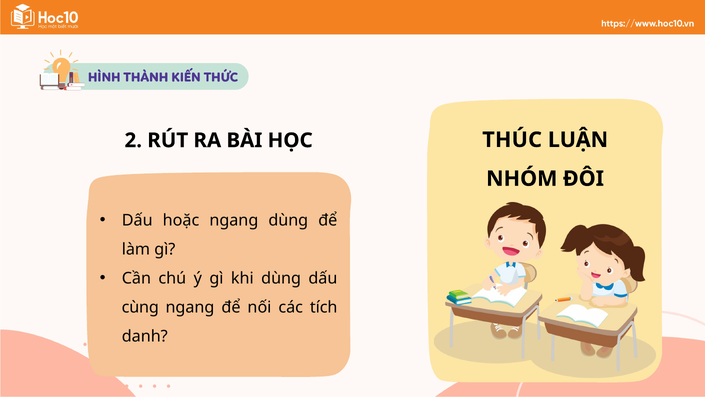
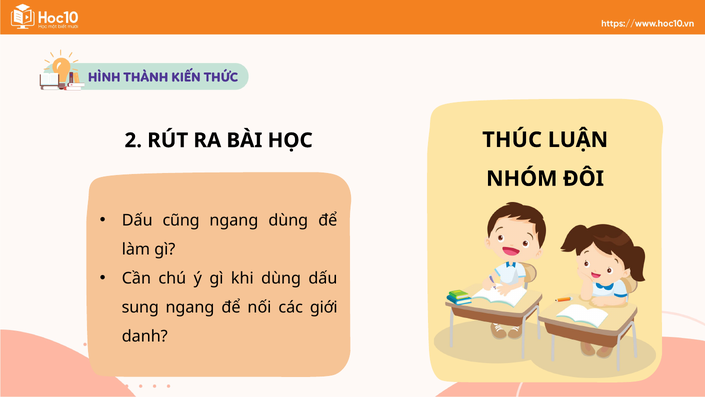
hoặc: hoặc -> cũng (181, 220)
cùng: cùng -> sung (140, 307)
tích: tích -> giới (324, 307)
